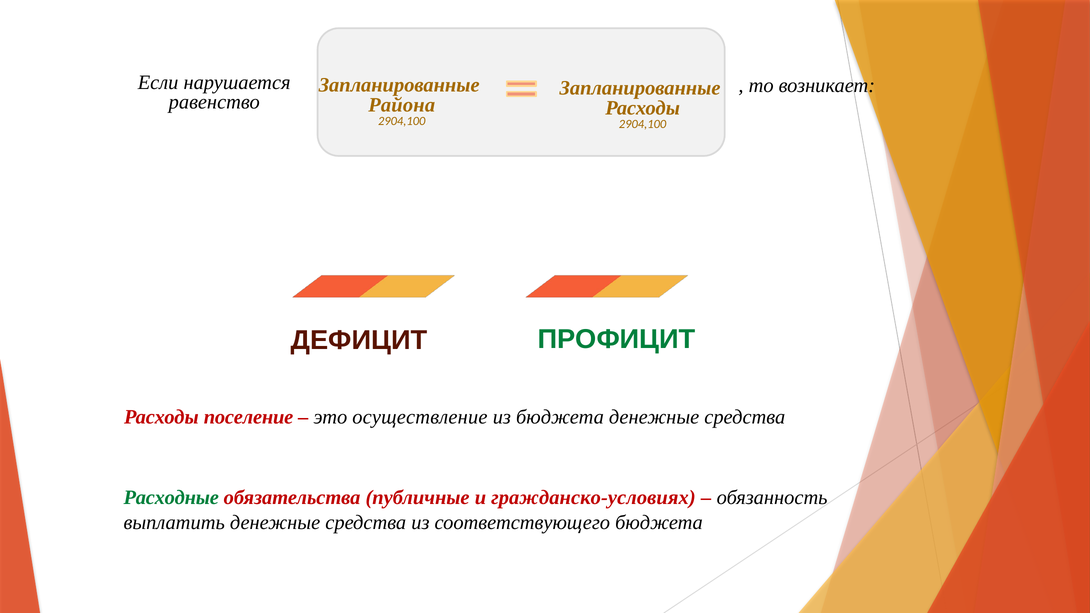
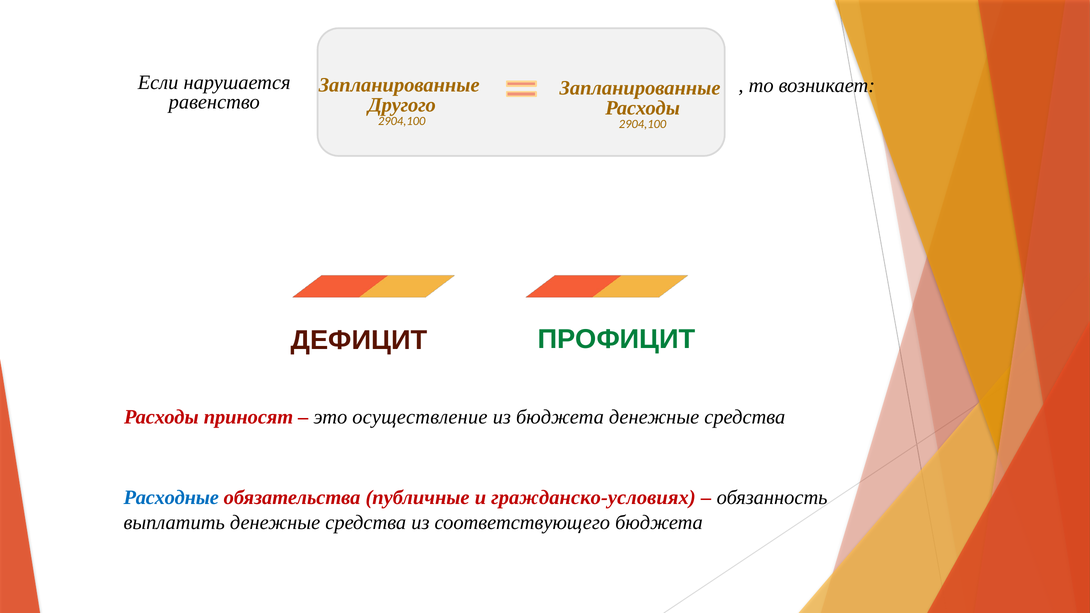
Района: Района -> Другого (402, 105)
поселение: поселение -> приносят (248, 417)
Расходные colour: green -> blue (171, 498)
